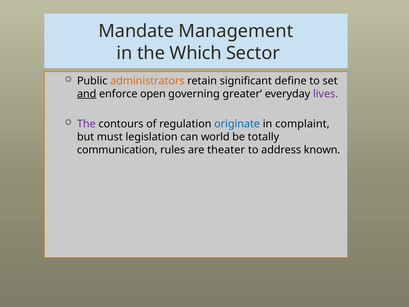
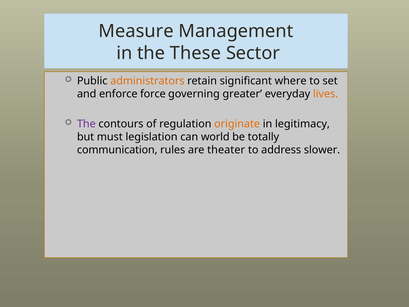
Mandate: Mandate -> Measure (136, 31)
Which: Which -> These (195, 53)
define: define -> where (291, 81)
and underline: present -> none (87, 94)
open: open -> force (153, 94)
lives colour: purple -> orange (326, 94)
originate colour: blue -> orange (237, 124)
complaint: complaint -> legitimacy (302, 124)
known: known -> slower (322, 150)
